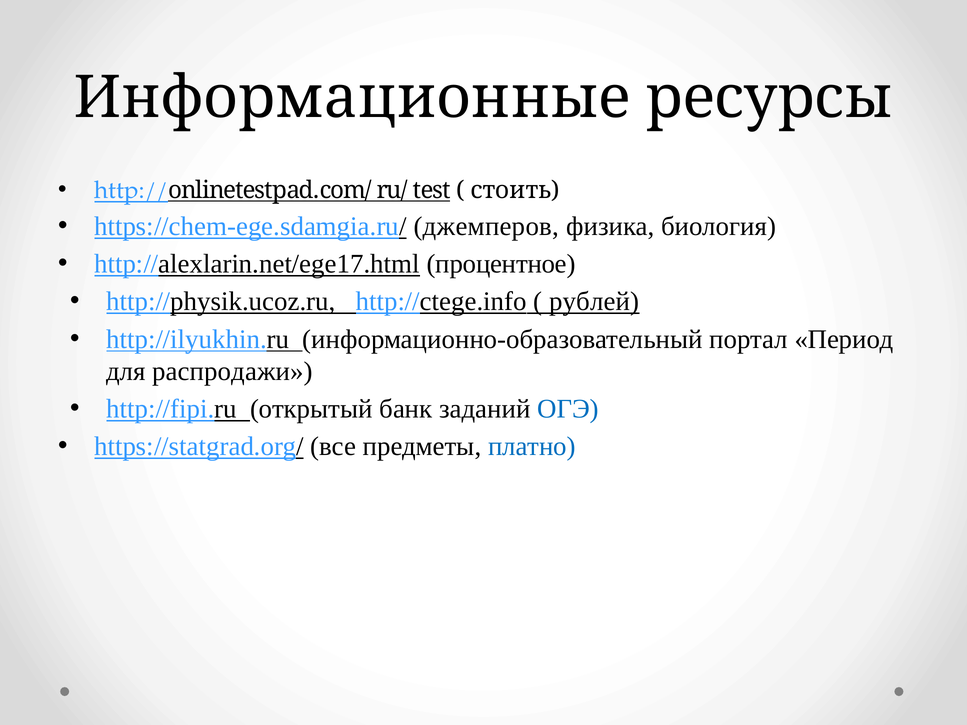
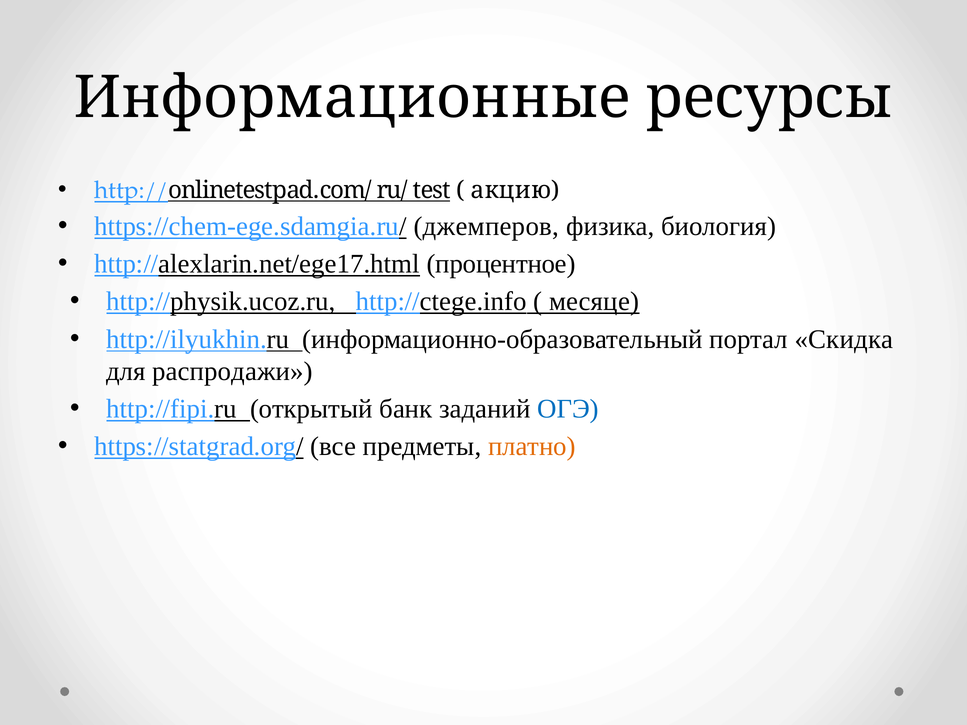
стоить: стоить -> акцию (515, 190)
рублей: рублей -> месяце (594, 302)
Период: Период -> Скидка (844, 339)
платно colour: blue -> orange (532, 447)
